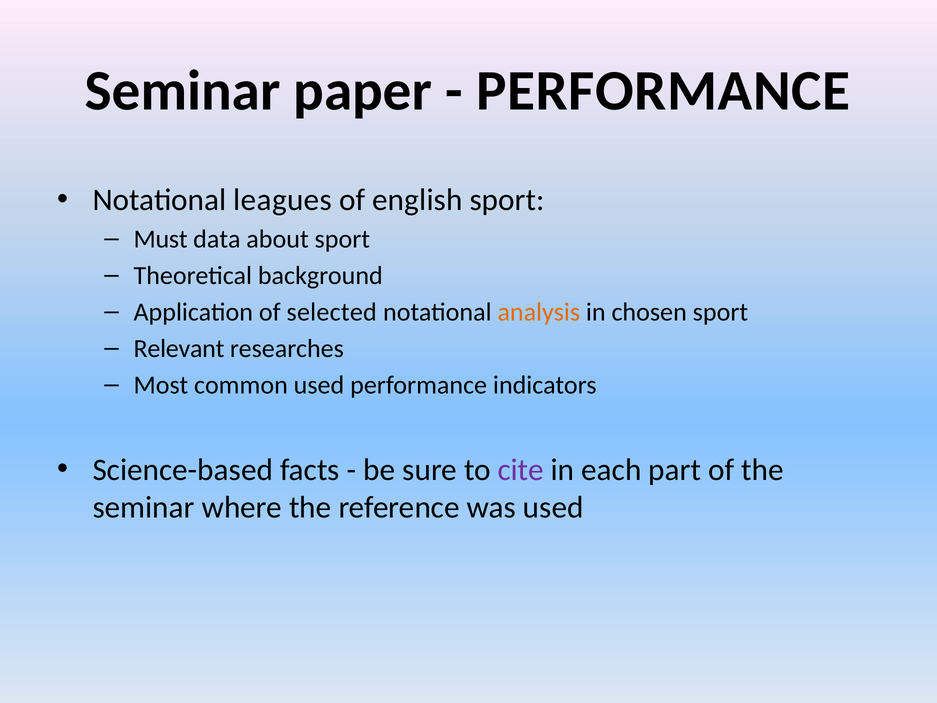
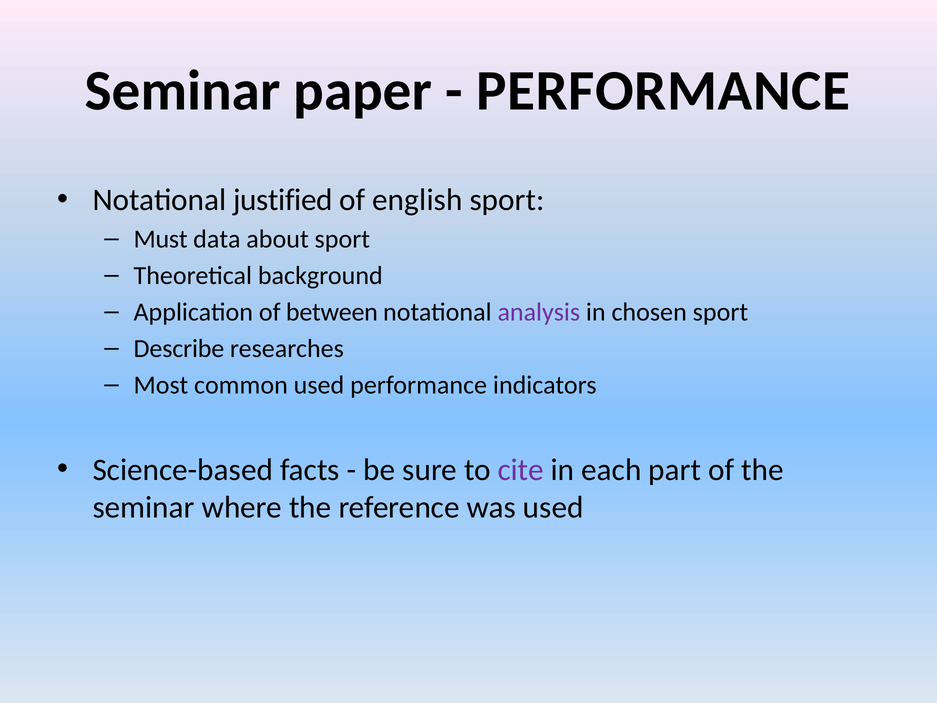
leagues: leagues -> justified (283, 200)
selected: selected -> between (332, 312)
analysis colour: orange -> purple (539, 312)
Relevant: Relevant -> Describe (179, 348)
